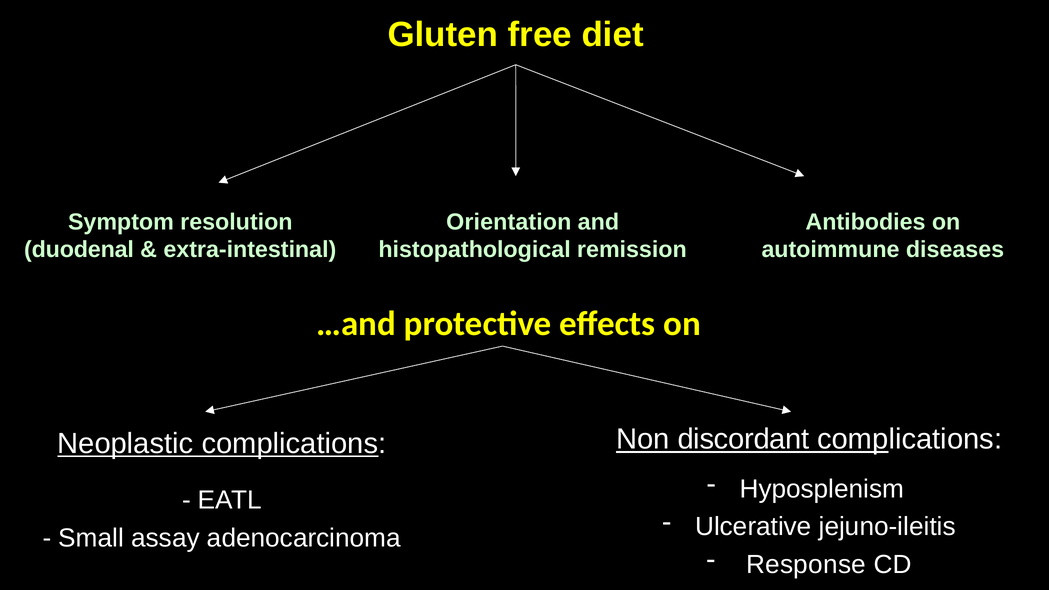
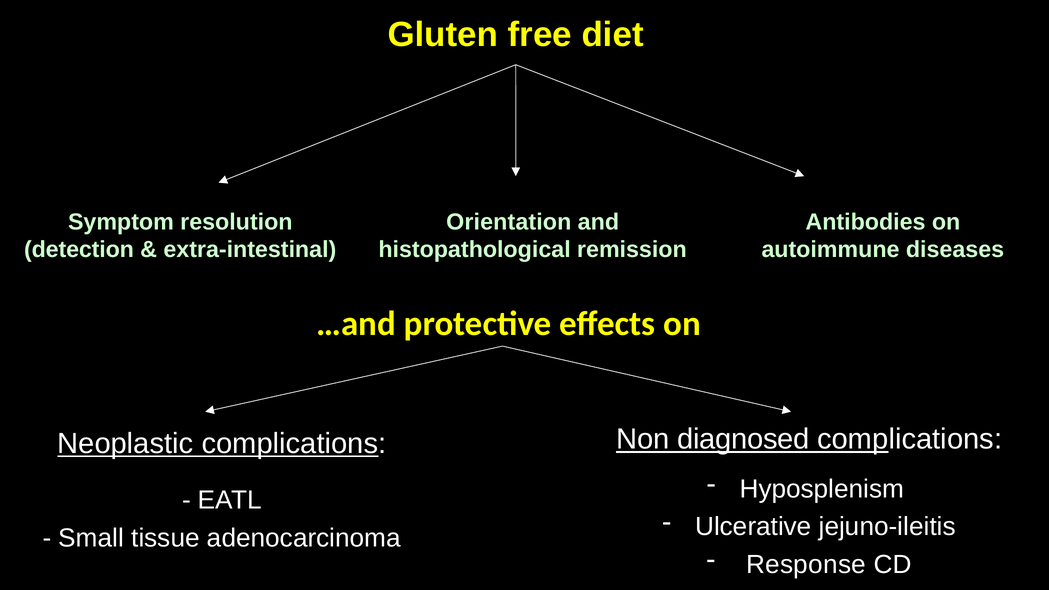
duodenal: duodenal -> detection (79, 250)
discordant: discordant -> diagnosed (743, 439)
assay: assay -> tissue (165, 538)
